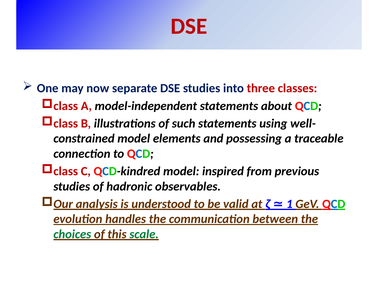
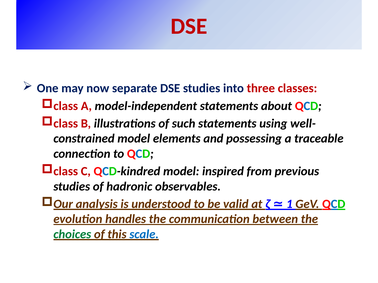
scale colour: green -> blue (144, 235)
